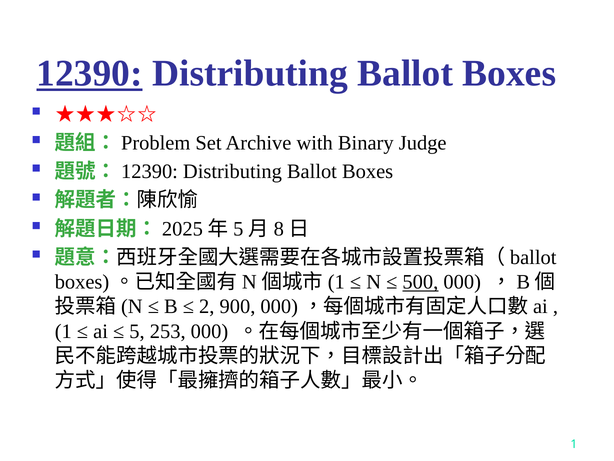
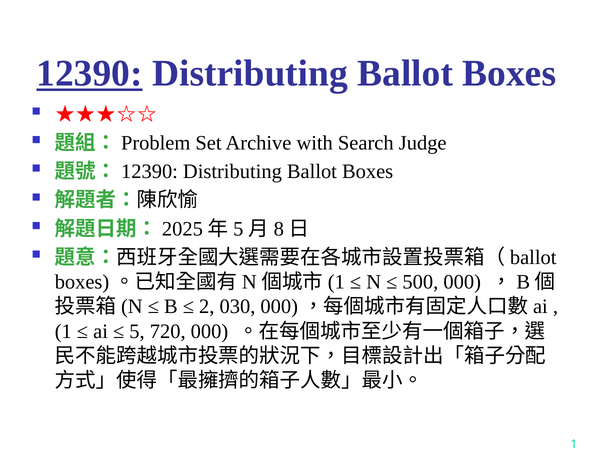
Binary: Binary -> Search (366, 143)
500 underline: present -> none (420, 282)
900: 900 -> 030 (237, 306)
253: 253 -> 720 (168, 331)
